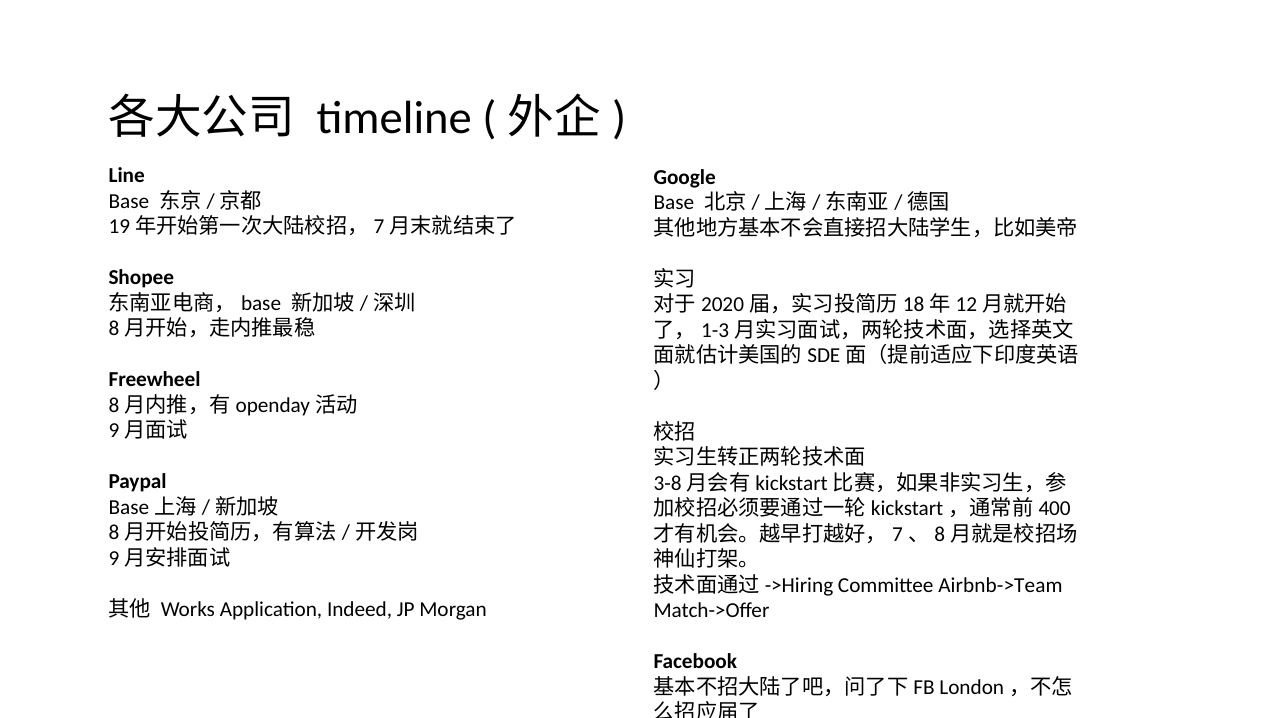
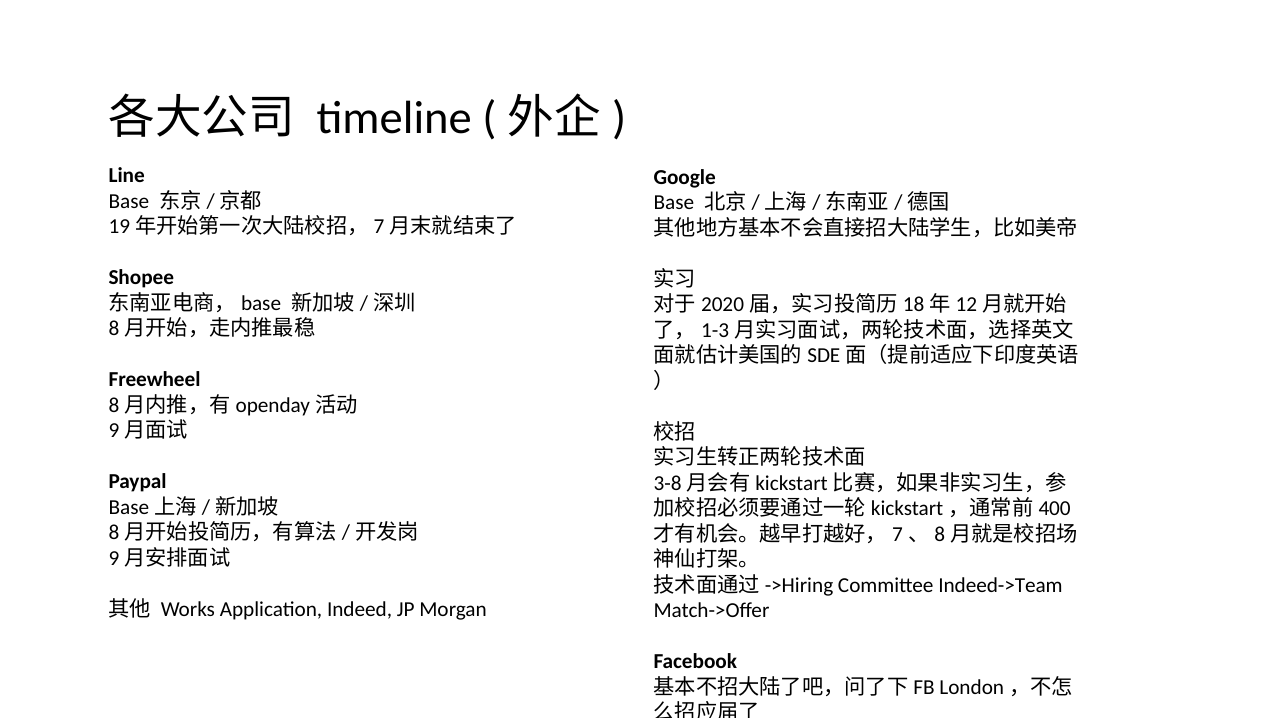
Airbnb->Team: Airbnb->Team -> Indeed->Team (1001, 586)
